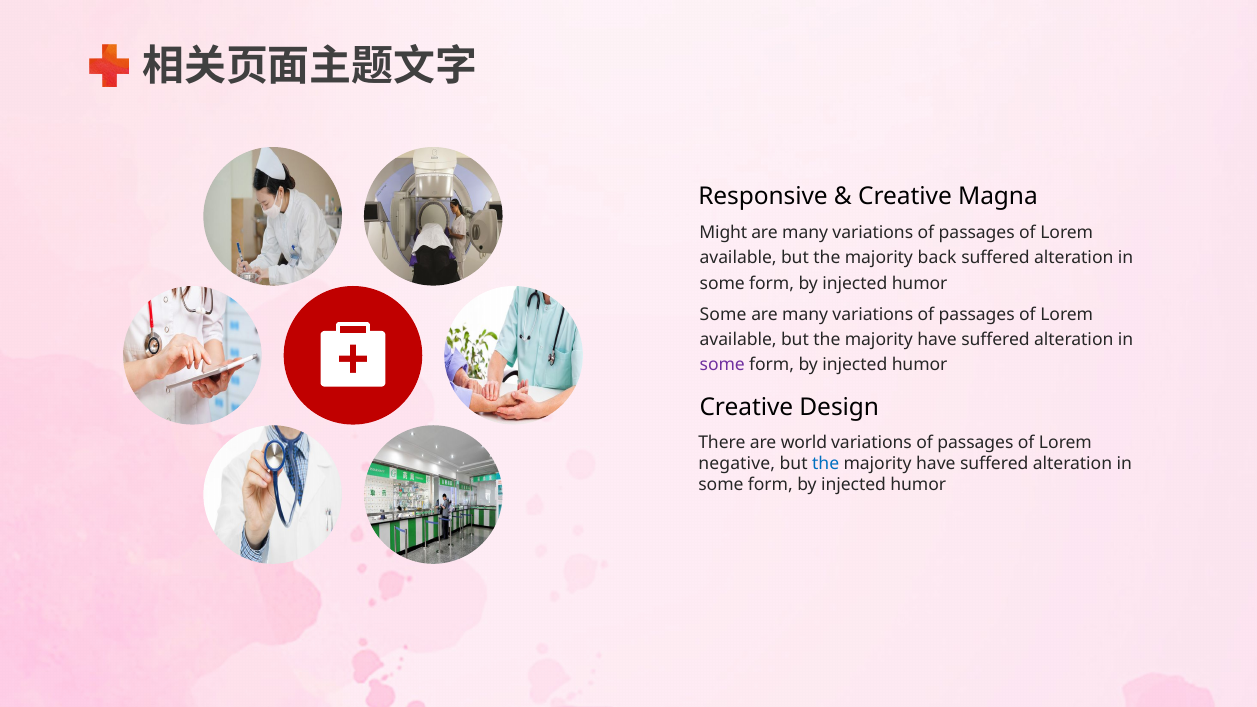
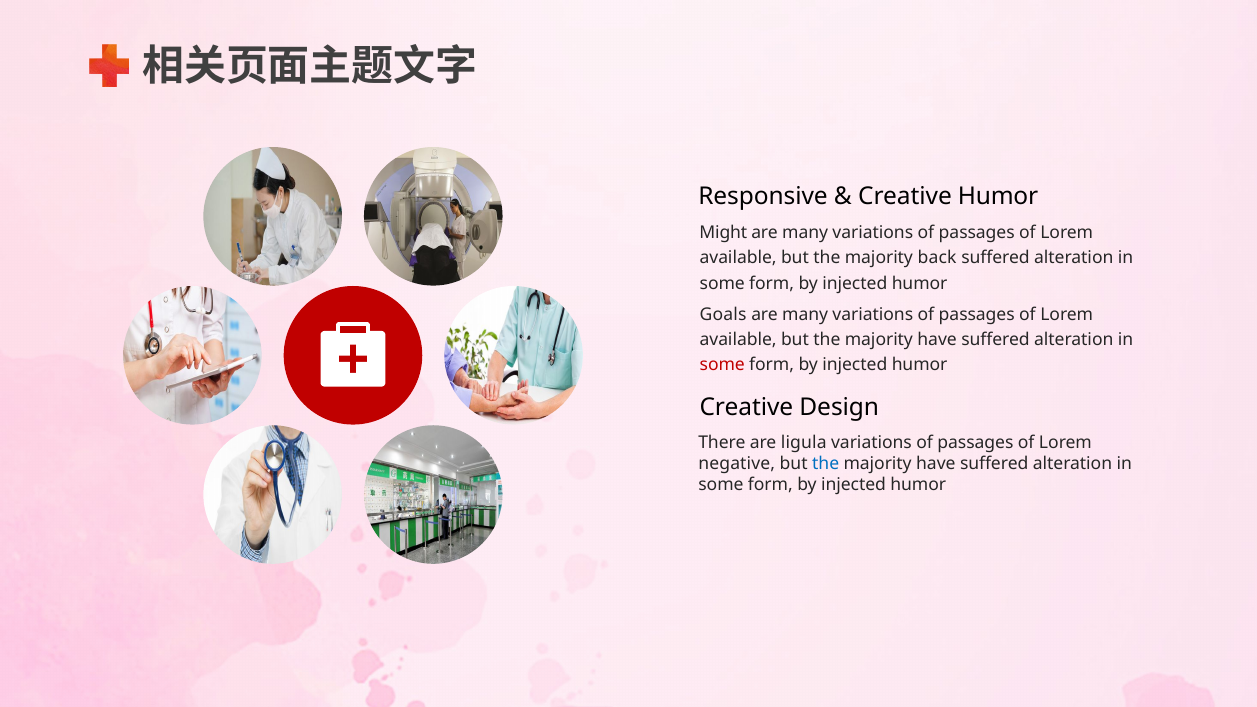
Creative Magna: Magna -> Humor (998, 196)
Some: Some -> Goals (723, 315)
some colour: purple -> red (722, 365)
world: world -> ligula (804, 442)
